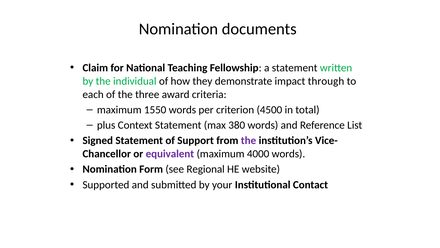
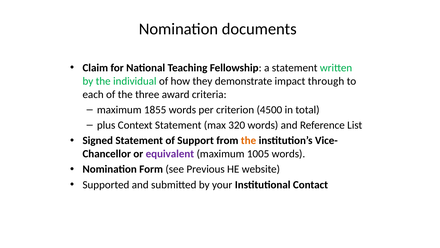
1550: 1550 -> 1855 (155, 110)
380: 380 -> 320 (237, 125)
the colour: purple -> orange (249, 140)
4000: 4000 -> 1005 (258, 154)
Regional: Regional -> Previous (206, 169)
